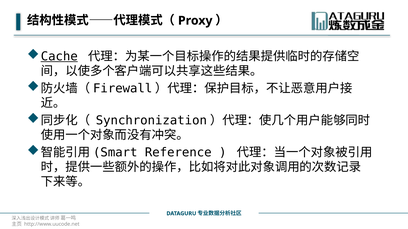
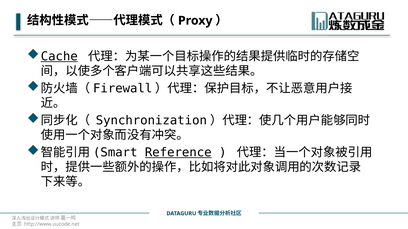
Reference underline: none -> present (178, 153)
